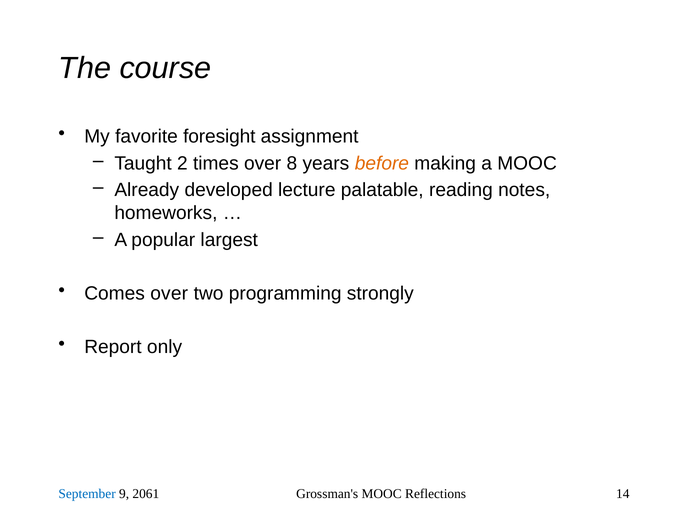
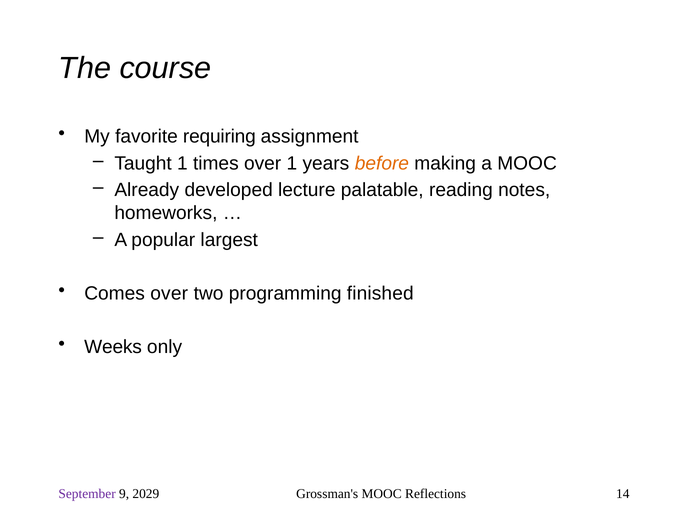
foresight: foresight -> requiring (219, 137)
Taught 2: 2 -> 1 (182, 163)
over 8: 8 -> 1 (292, 163)
strongly: strongly -> finished (380, 293)
Report: Report -> Weeks (113, 347)
September colour: blue -> purple (87, 494)
2061: 2061 -> 2029 (146, 494)
